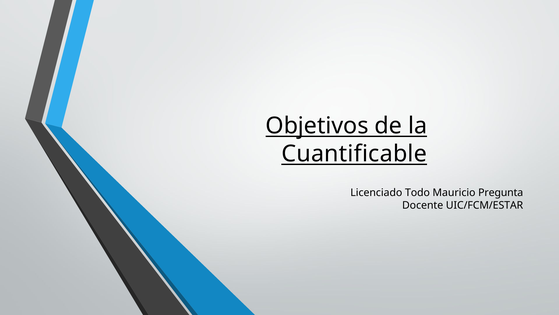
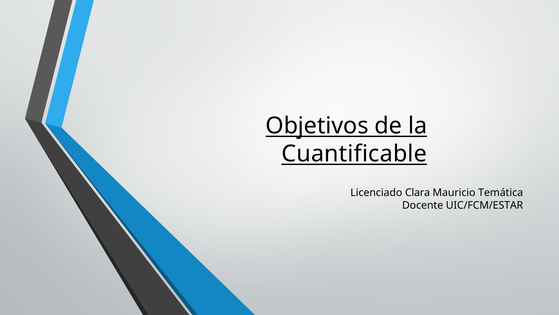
Todo: Todo -> Clara (418, 192)
Pregunta: Pregunta -> Temática (501, 192)
